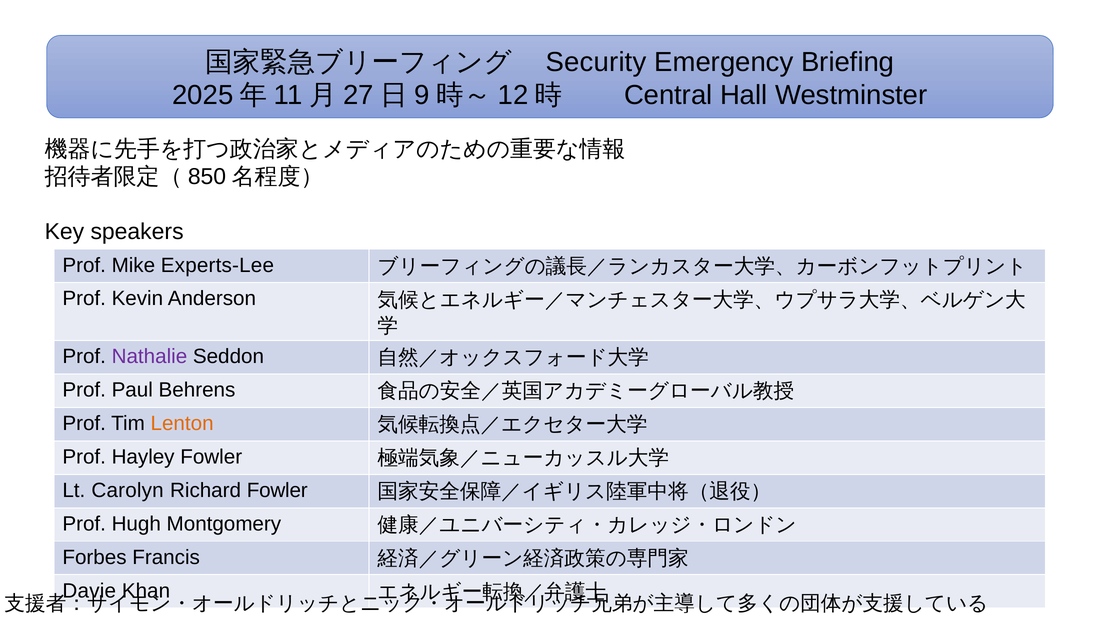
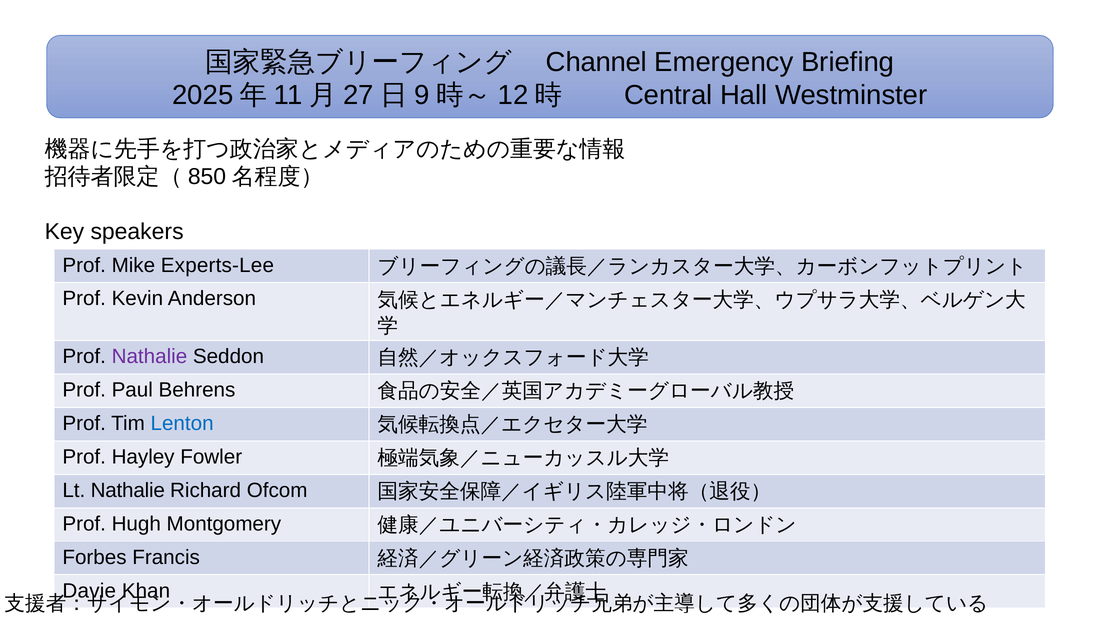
Security: Security -> Channel (596, 62)
Lenton colour: orange -> blue (182, 423)
Lt Carolyn: Carolyn -> Nathalie (128, 490)
Richard Fowler: Fowler -> Ofcom (277, 490)
